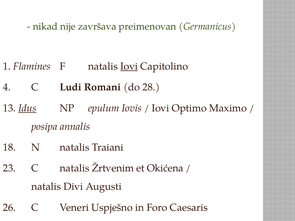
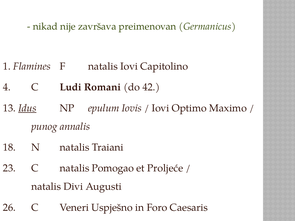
Iovi underline: present -> none (129, 66)
28: 28 -> 42 (151, 87)
posipa: posipa -> punog (44, 127)
Žrtvenim: Žrtvenim -> Pomogao (113, 168)
Okićena: Okićena -> Proljeće (165, 168)
